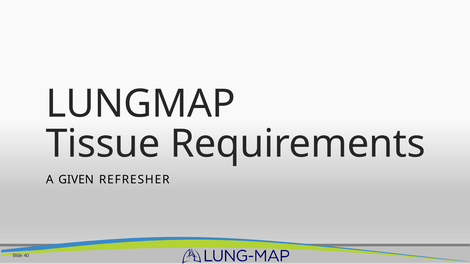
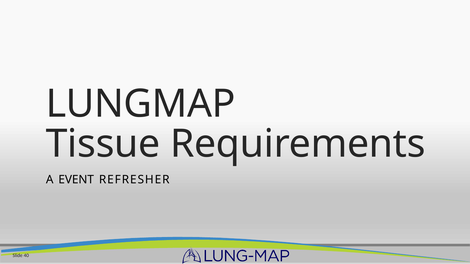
GIVEN: GIVEN -> EVENT (76, 180)
